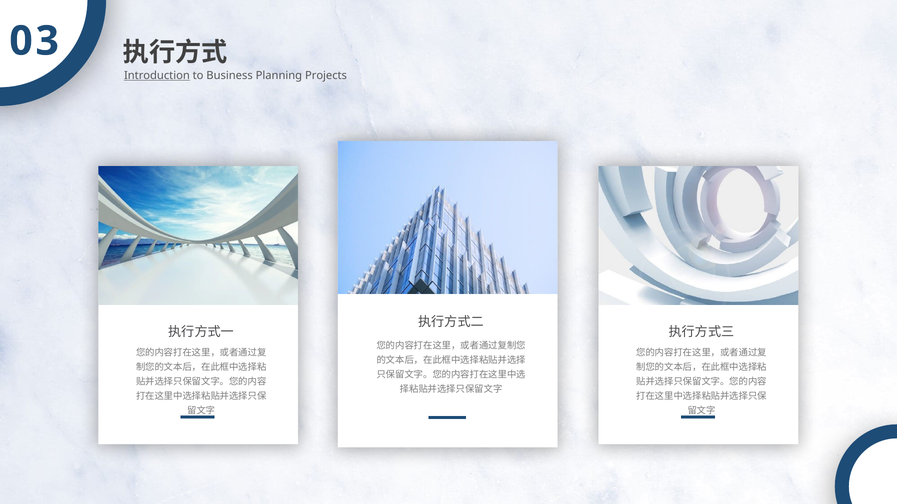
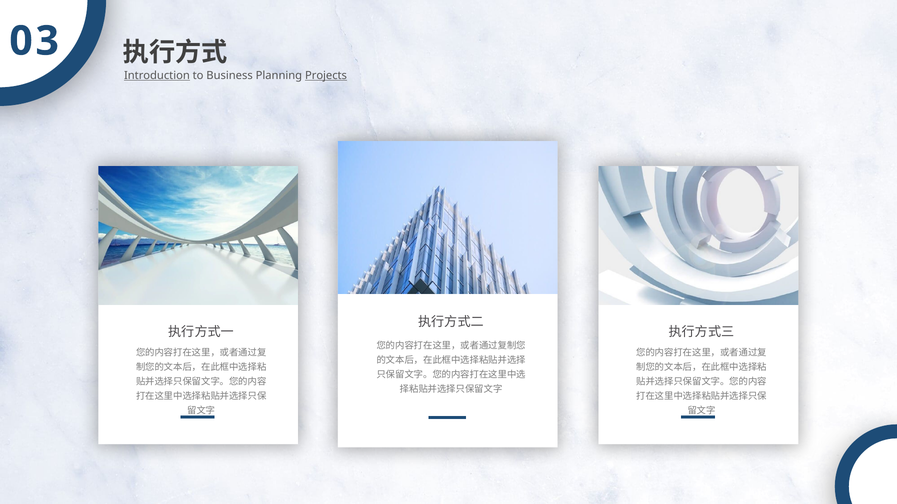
Projects underline: none -> present (326, 76)
